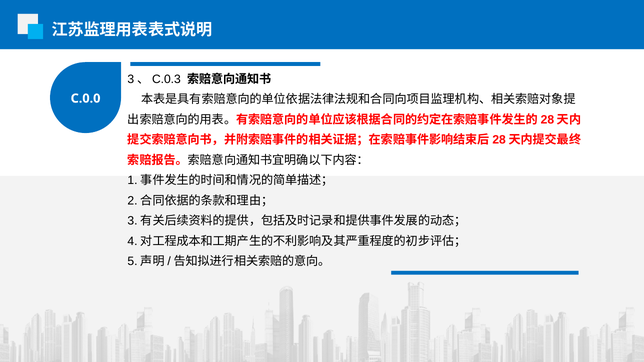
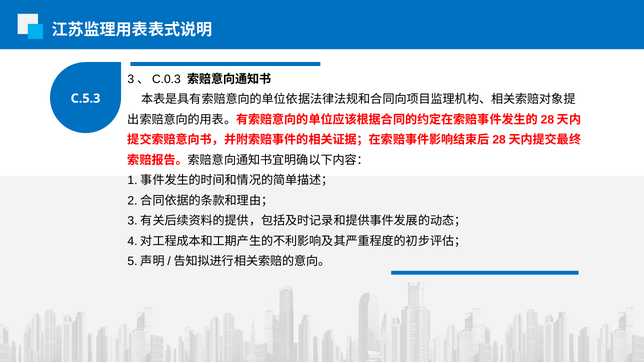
C.0.0: C.0.0 -> C.5.3 (86, 98)
